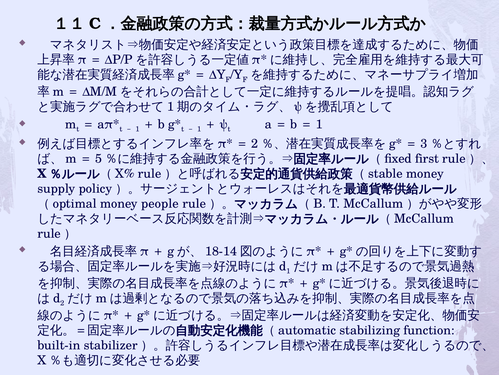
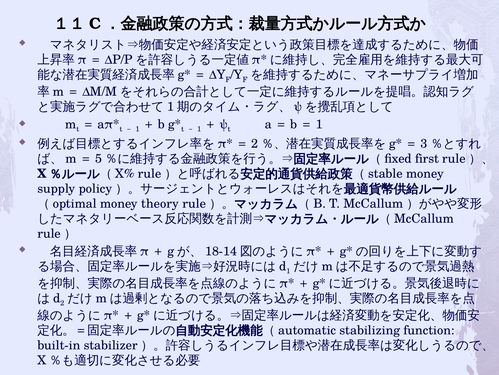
people: people -> theory (160, 203)
